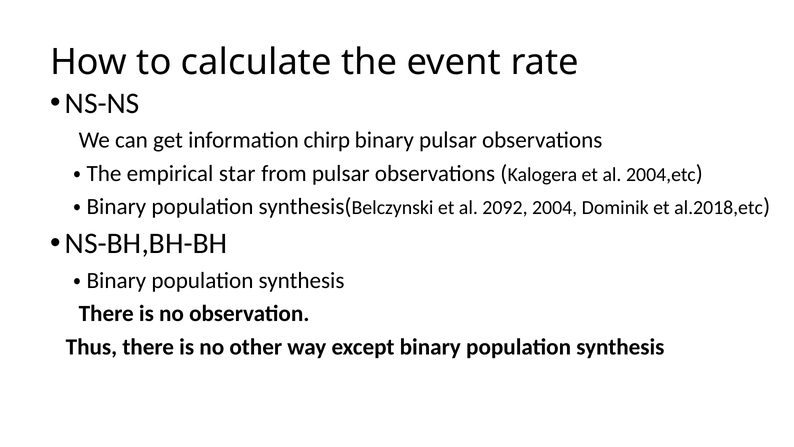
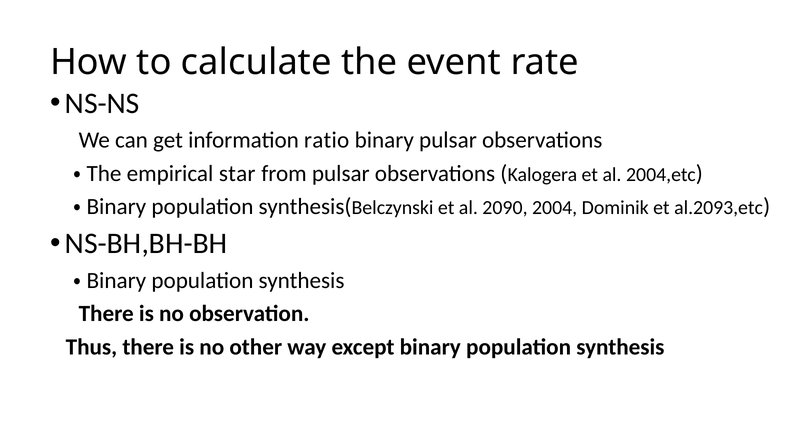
chirp: chirp -> ratio (327, 140)
2092: 2092 -> 2090 (505, 208)
al.2018,etc: al.2018,etc -> al.2093,etc (719, 208)
